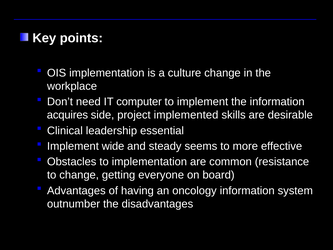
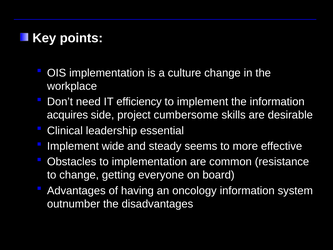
computer: computer -> efficiency (139, 102)
implemented: implemented -> cumbersome (186, 115)
